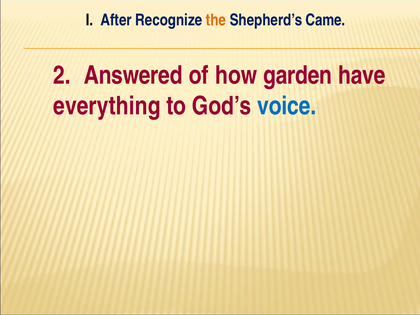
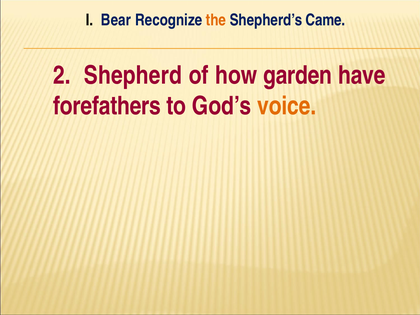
After: After -> Bear (116, 20)
Answered: Answered -> Shepherd (133, 75)
everything: everything -> forefathers (107, 106)
voice colour: blue -> orange (287, 106)
